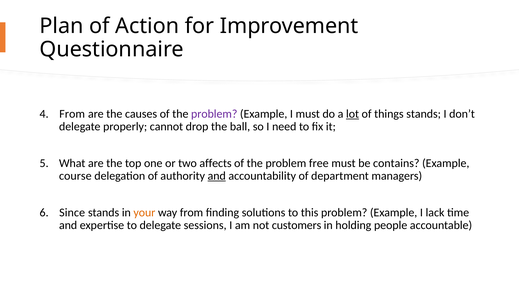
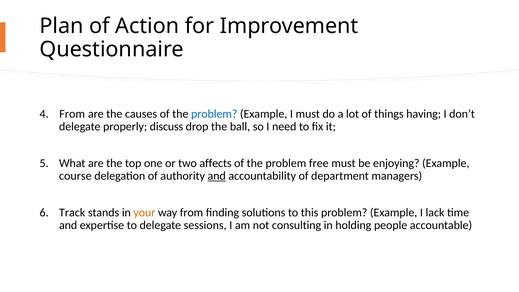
problem colour: purple -> blue (214, 114)
lot underline: present -> none (353, 114)
things stands: stands -> having (424, 114)
cannot: cannot -> discuss (166, 127)
contains: contains -> enjoying (396, 163)
Since: Since -> Track (72, 212)
customers: customers -> consulting (297, 225)
